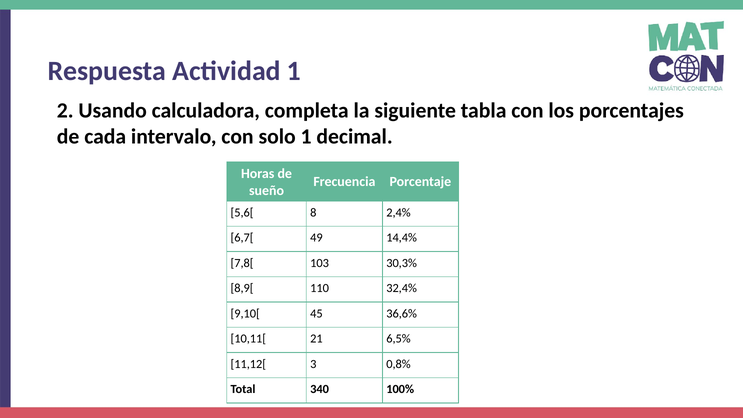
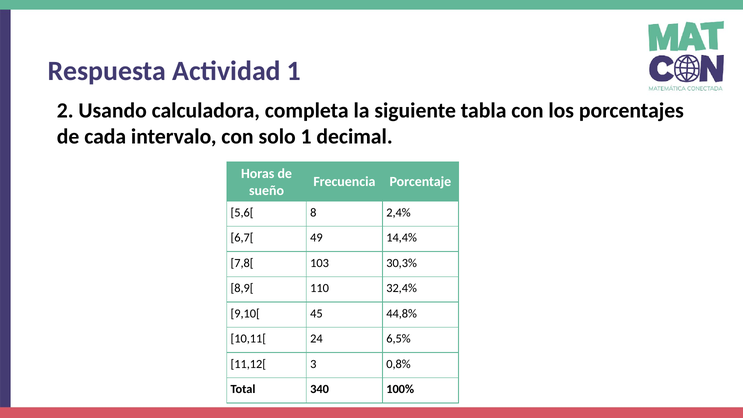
36,6%: 36,6% -> 44,8% (402, 314)
21: 21 -> 24 (316, 339)
